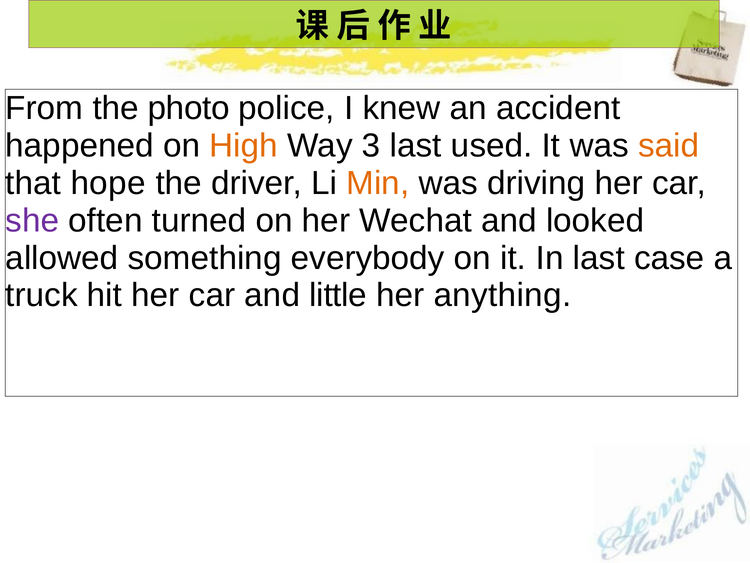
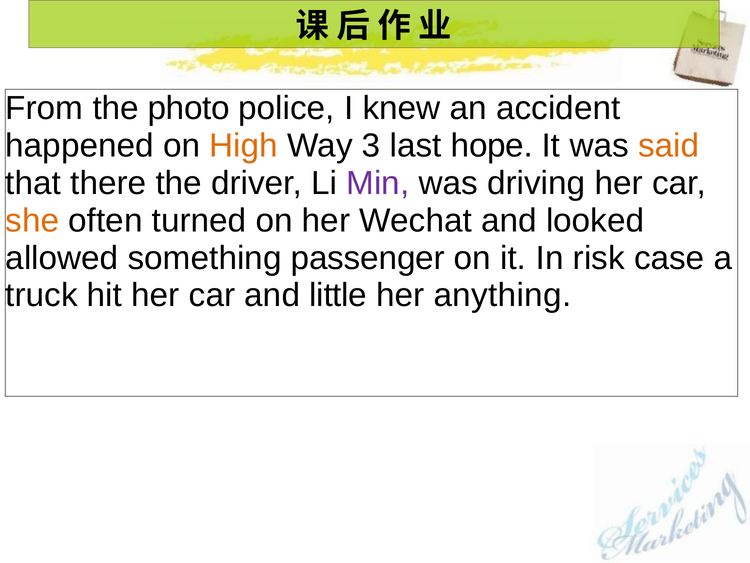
used: used -> hope (492, 146)
hope: hope -> there (108, 183)
Min colour: orange -> purple (378, 183)
she colour: purple -> orange (32, 220)
everybody: everybody -> passenger (368, 258)
In last: last -> risk (599, 258)
